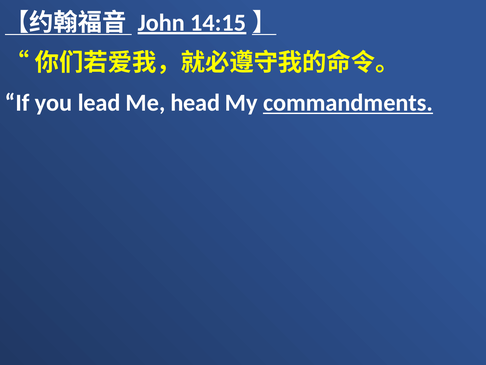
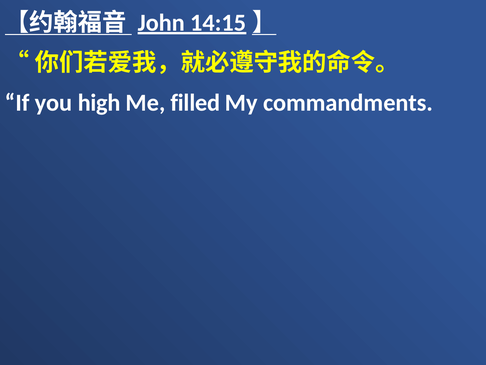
lead: lead -> high (99, 103)
head: head -> filled (195, 103)
commandments underline: present -> none (348, 103)
